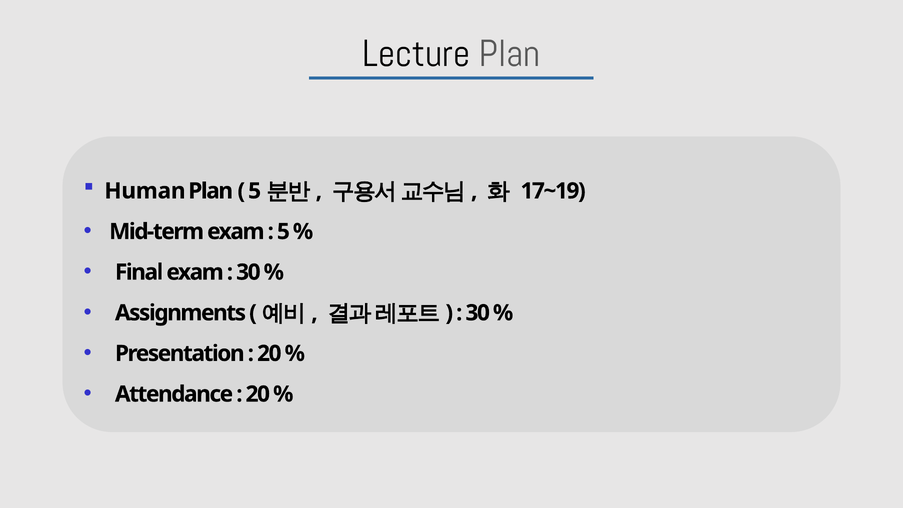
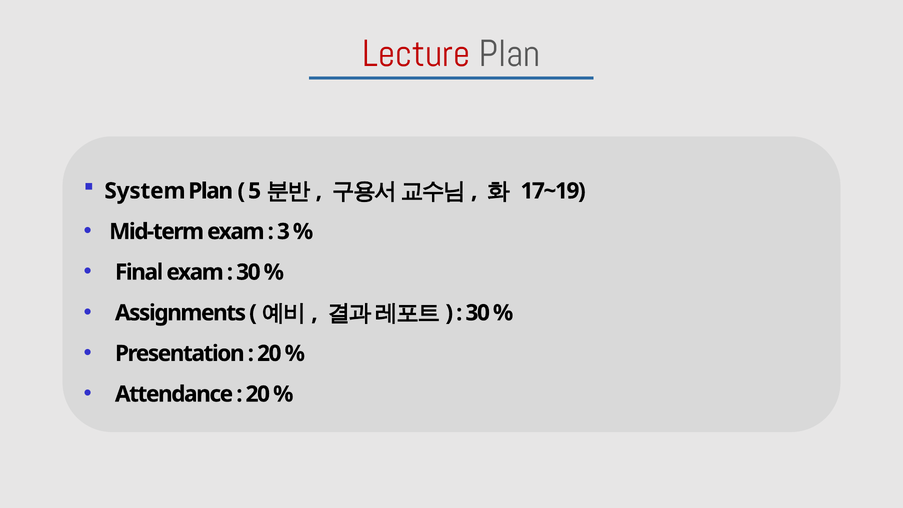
Lecture colour: black -> red (416, 54)
Human: Human -> System (145, 191)
5: 5 -> 3 (283, 232)
